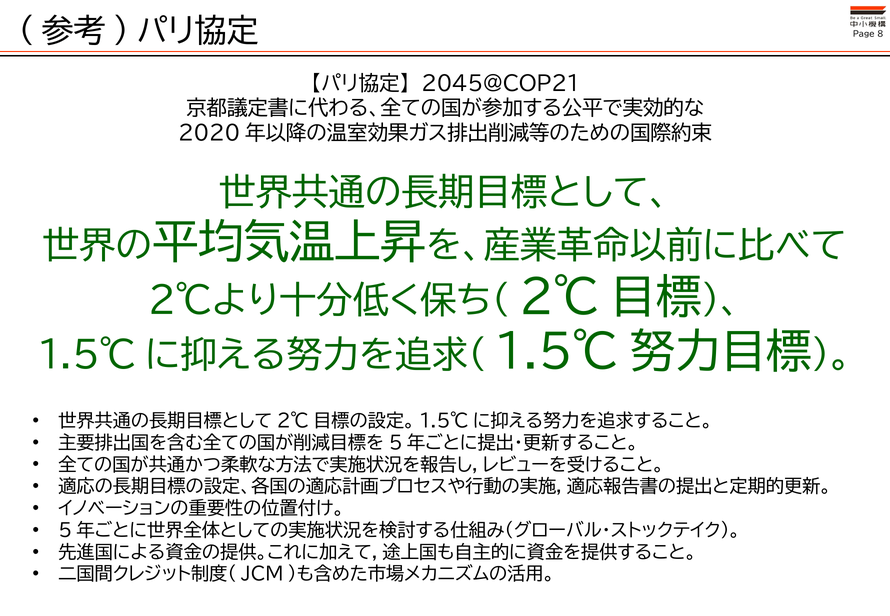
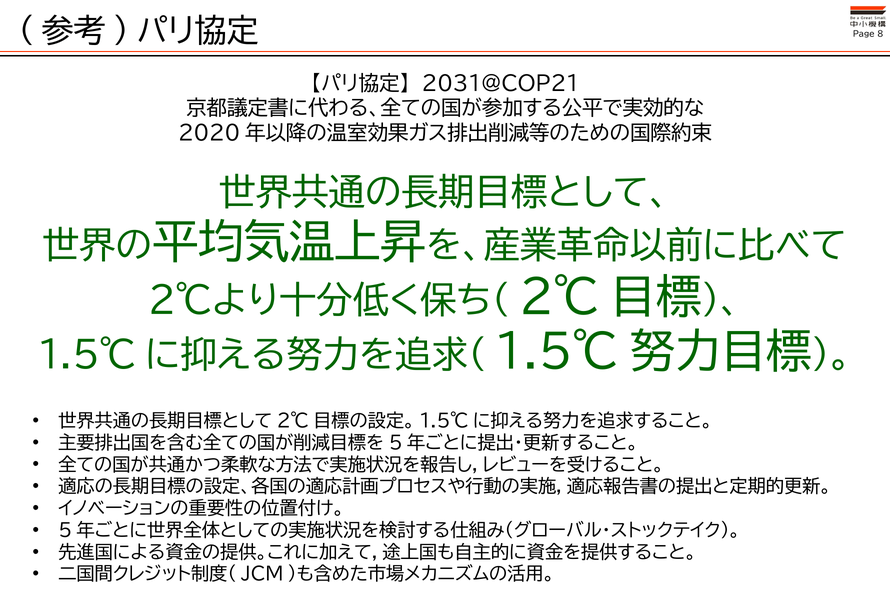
2045@COP21: 2045@COP21 -> 2031@COP21 (500, 84)
